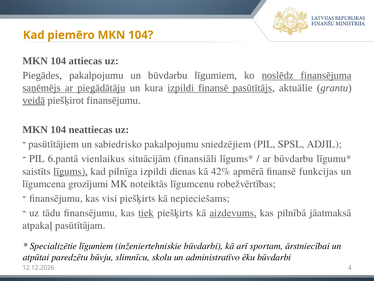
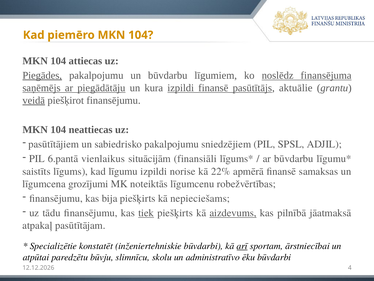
Piegādes underline: none -> present (42, 75)
līgums underline: present -> none (71, 171)
pilnīga: pilnīga -> līgumu (123, 171)
dienas: dienas -> norise (183, 171)
42%: 42% -> 22% (221, 171)
funkcijas: funkcijas -> samaksas (319, 171)
visi: visi -> bija (110, 198)
Specializētie līgumiem: līgumiem -> konstatēt (96, 246)
arī underline: none -> present (242, 246)
